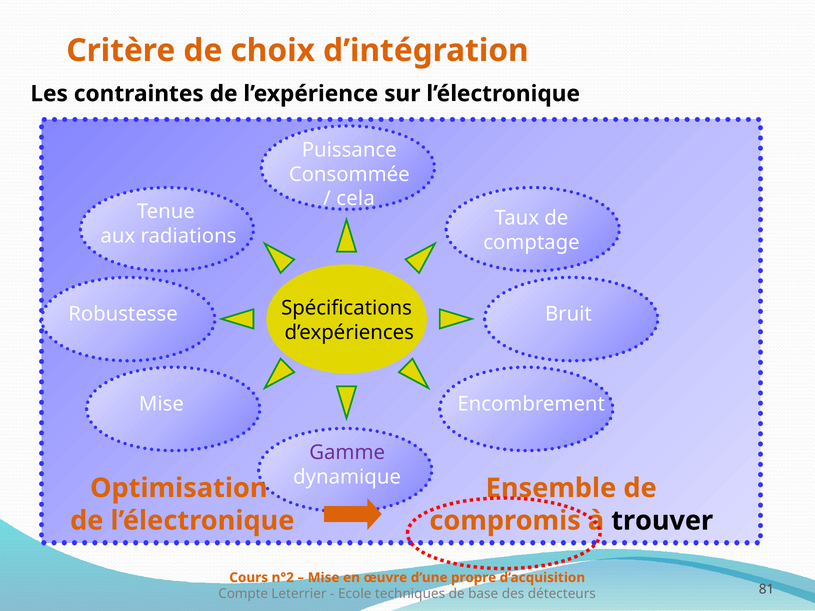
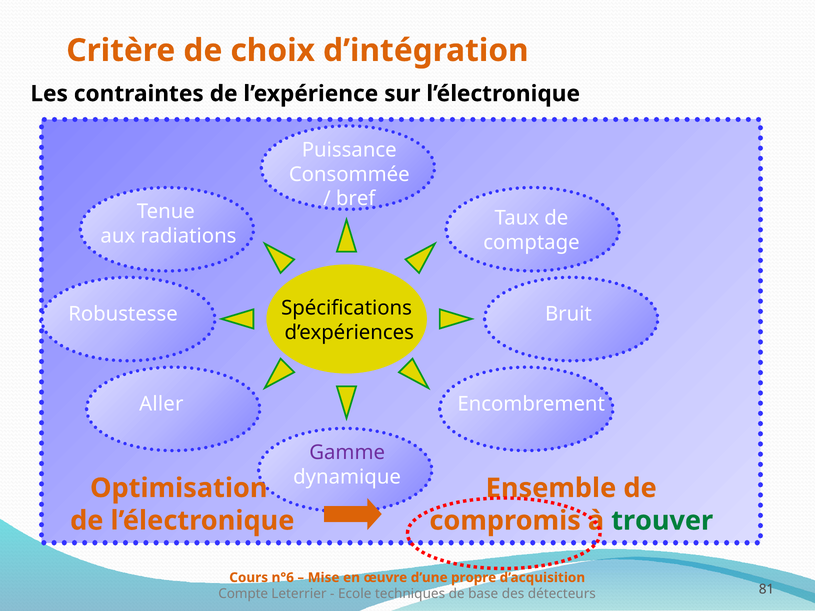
cela: cela -> bref (356, 199)
Mise: Mise -> Aller (161, 404)
trouver colour: black -> green (662, 521)
n°2: n°2 -> n°6 (283, 578)
